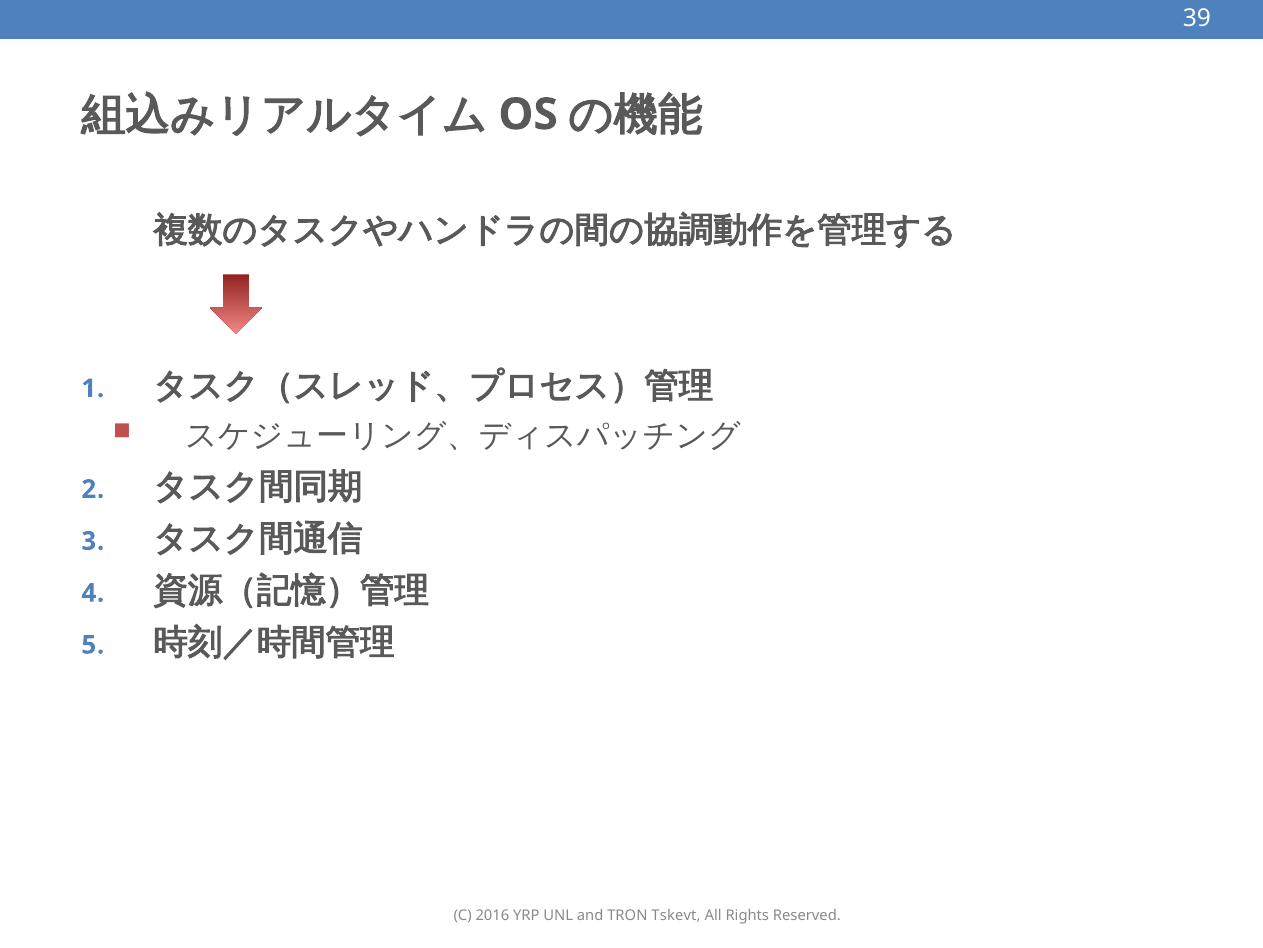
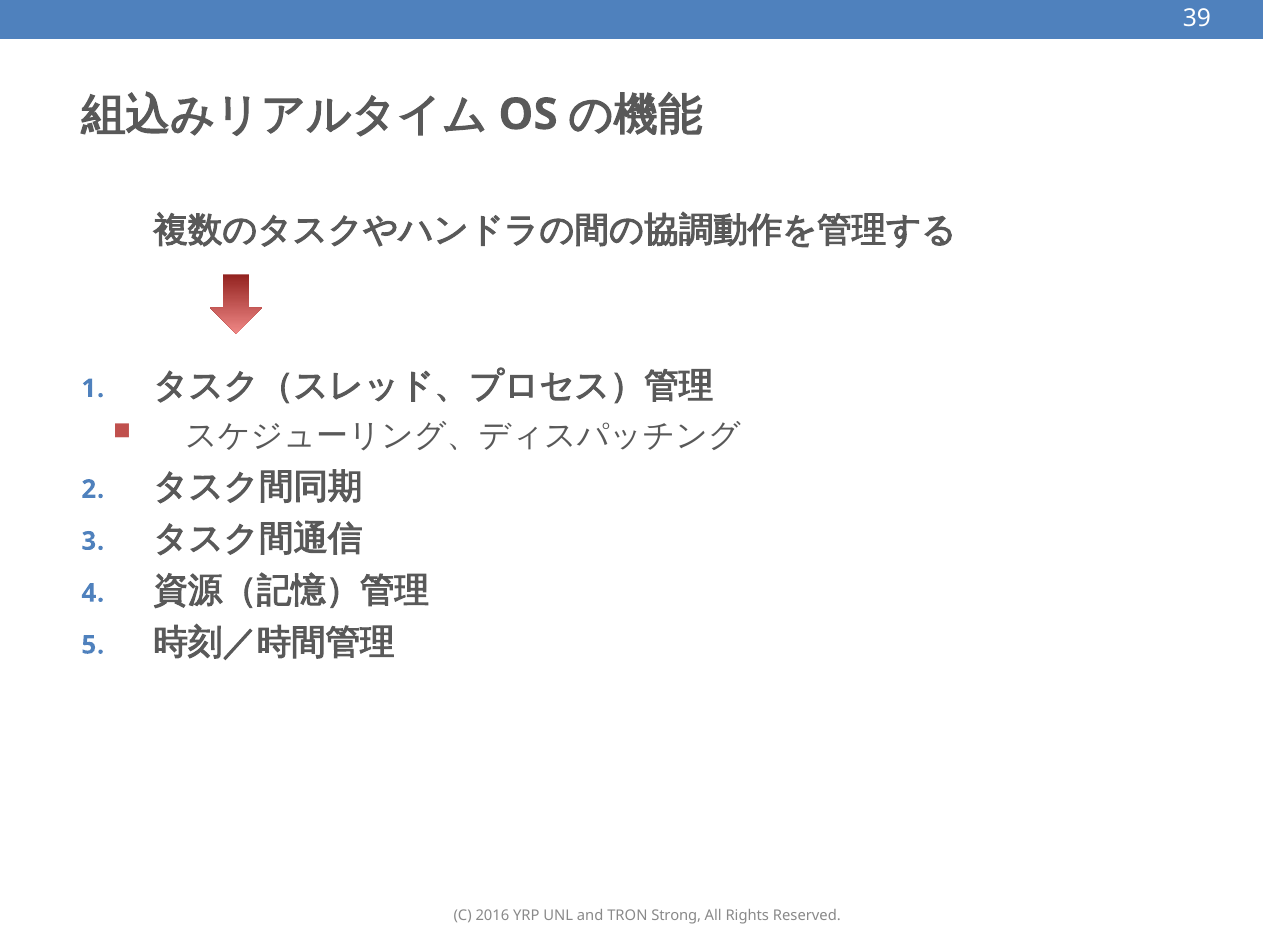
Tskevt: Tskevt -> Strong (676, 916)
